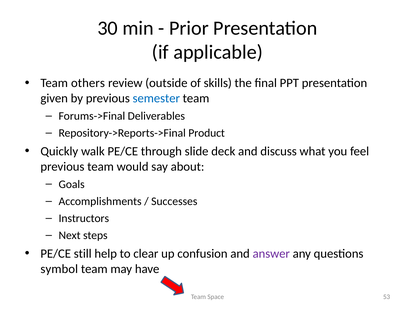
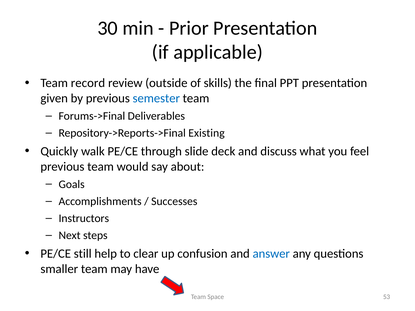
others: others -> record (88, 83)
Product: Product -> Existing (207, 133)
answer colour: purple -> blue (271, 254)
symbol: symbol -> smaller (59, 269)
